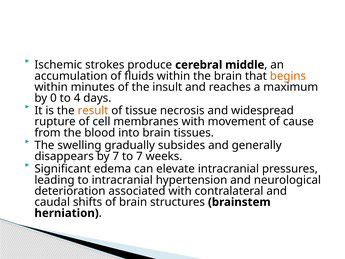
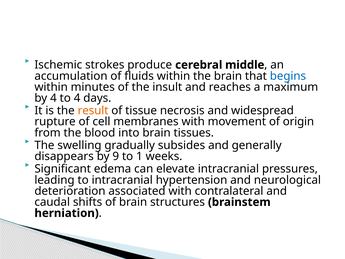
begins colour: orange -> blue (288, 76)
by 0: 0 -> 4 (53, 98)
cause: cause -> origin (298, 122)
by 7: 7 -> 9 (116, 156)
to 7: 7 -> 1 (139, 156)
